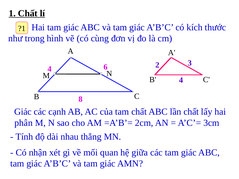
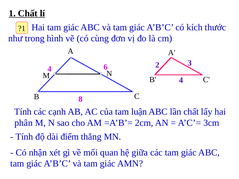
Giác: Giác -> Tính (23, 112)
tam chất: chất -> luận (139, 112)
nhau: nhau -> điểm (70, 137)
